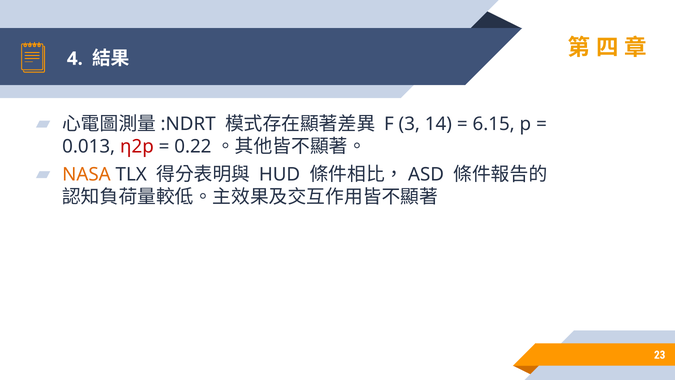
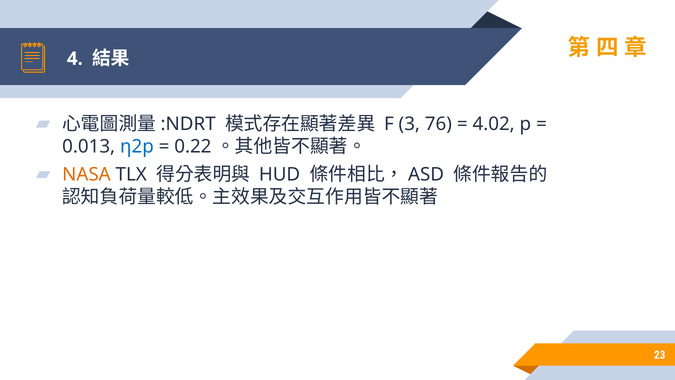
14: 14 -> 76 (438, 124)
6.15: 6.15 -> 4.02 (494, 124)
η2p colour: red -> blue (137, 146)
